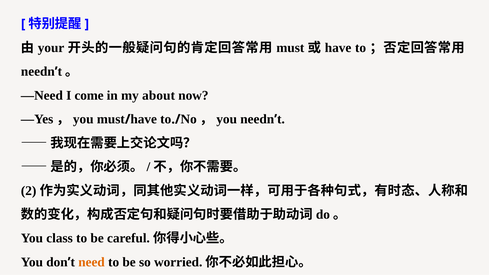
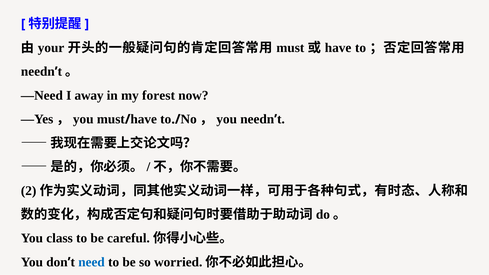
come: come -> away (89, 95)
about: about -> forest (159, 95)
need colour: orange -> blue (92, 262)
